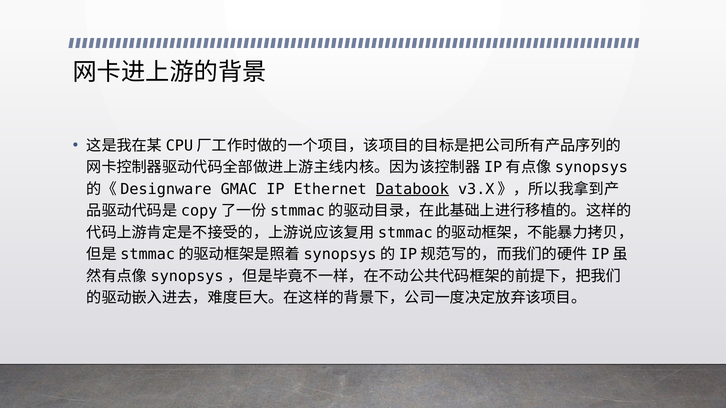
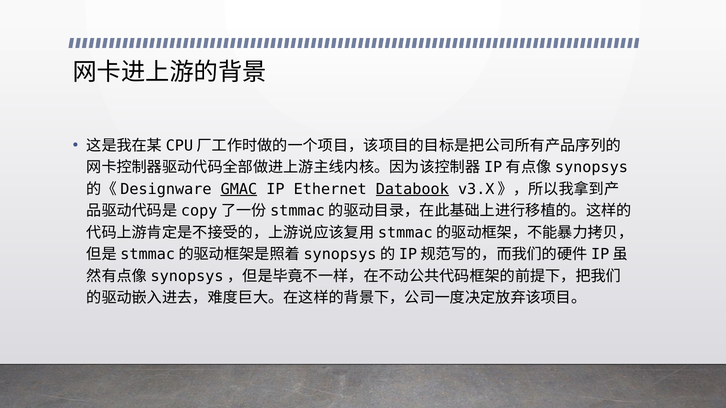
GMAC underline: none -> present (239, 189)
